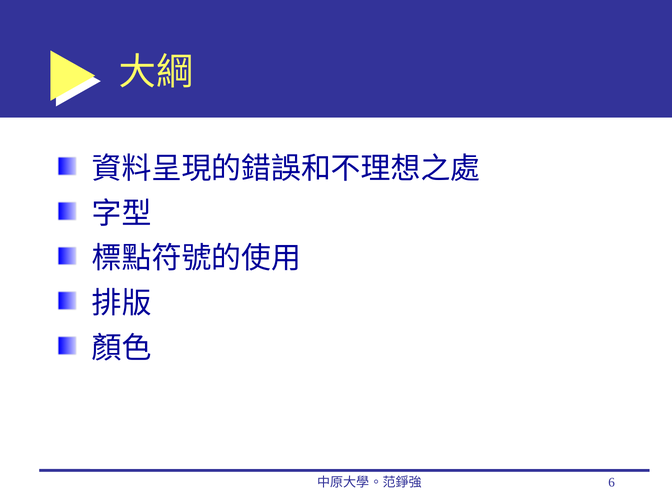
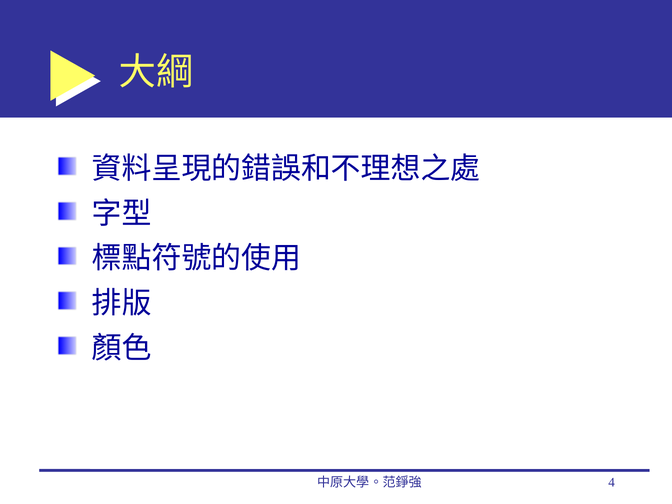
6: 6 -> 4 (612, 483)
